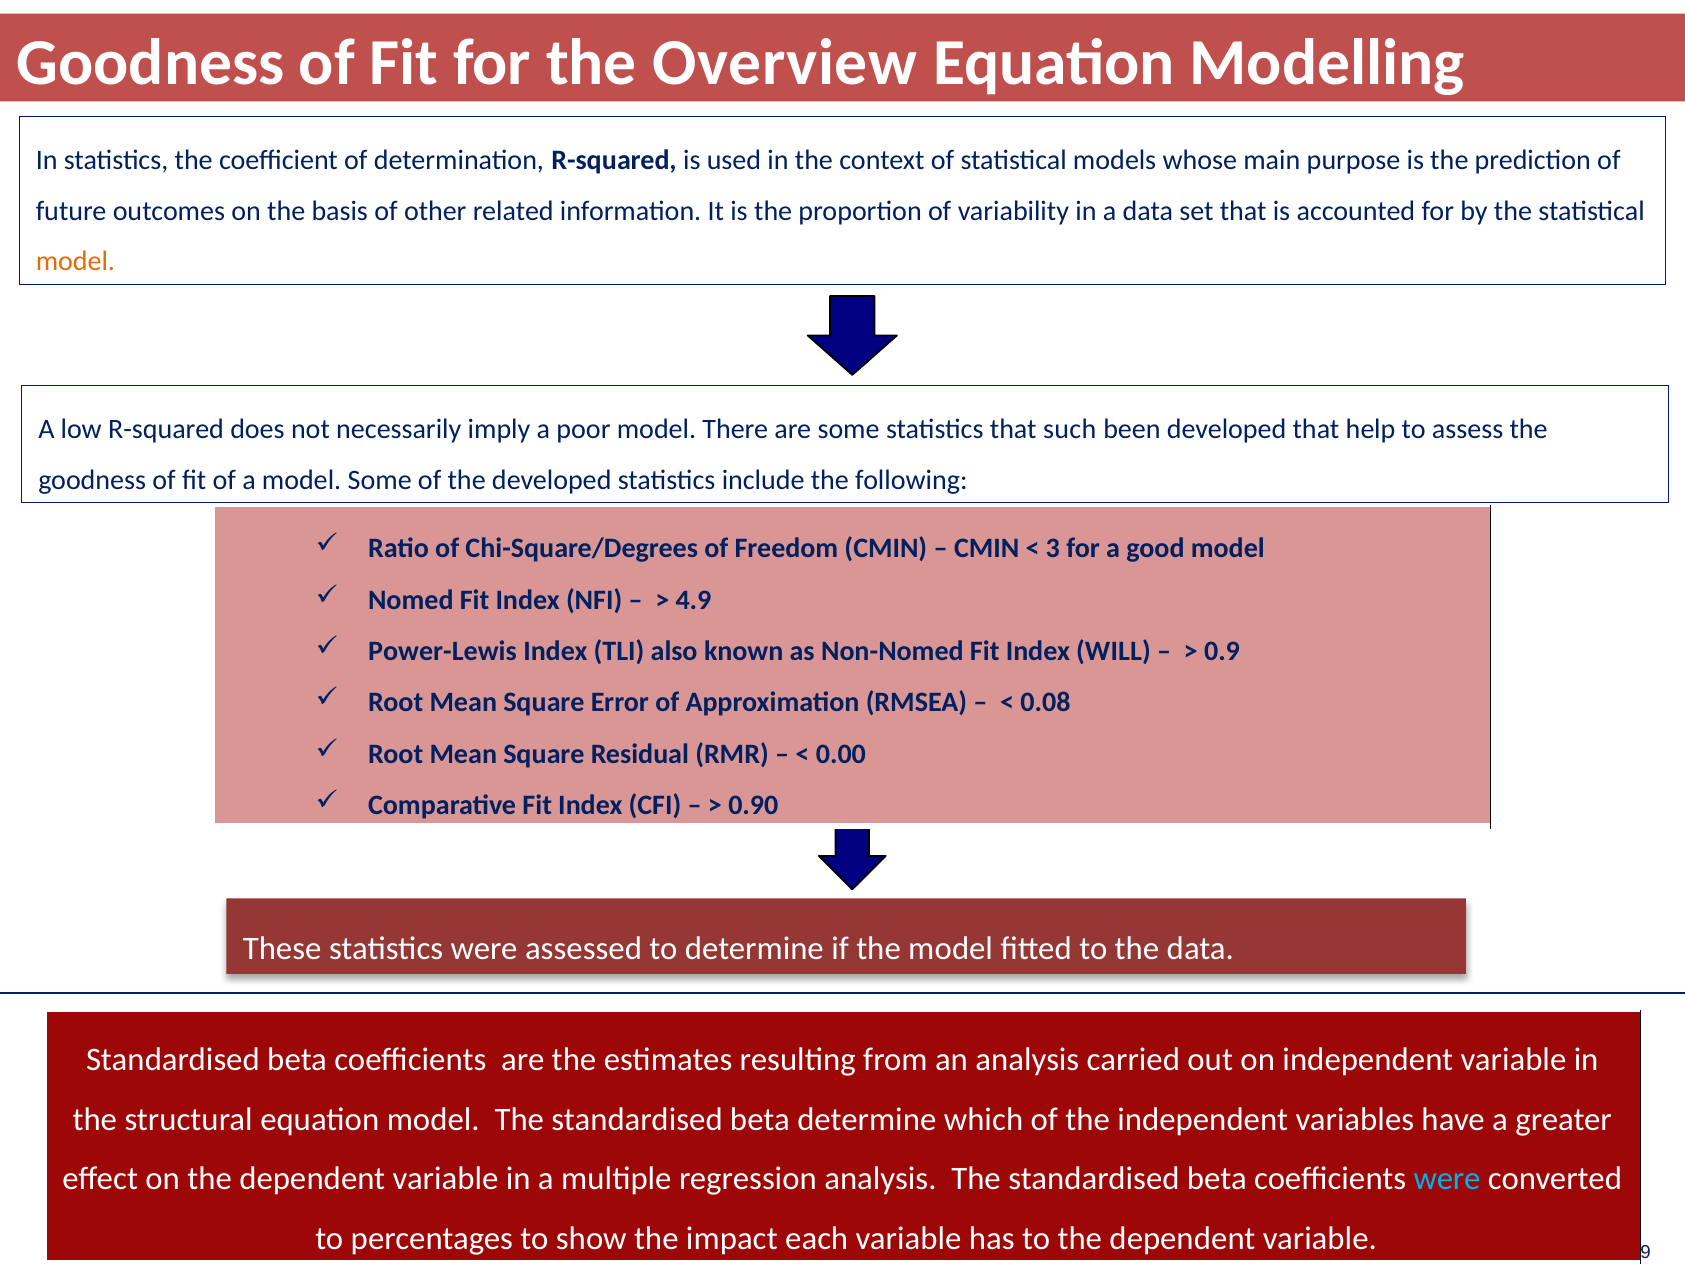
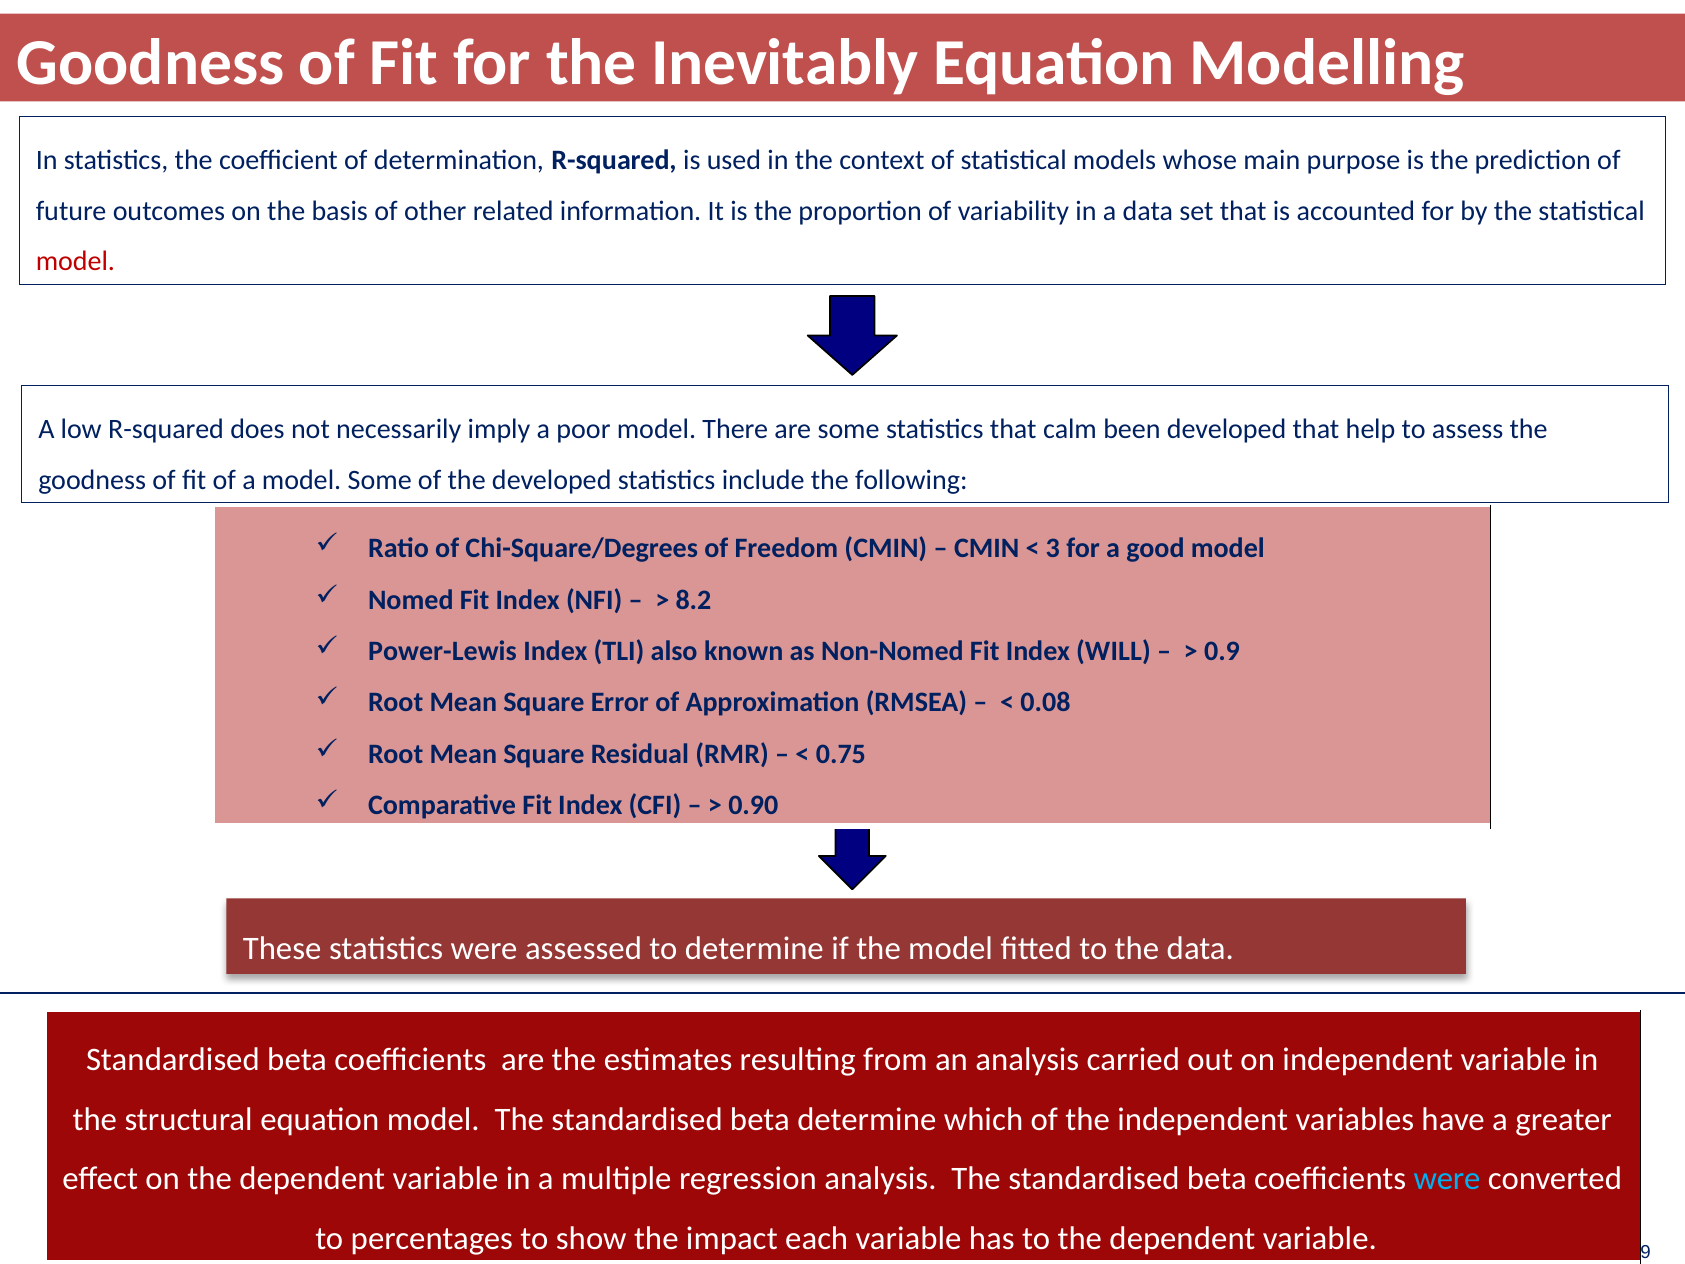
Overview: Overview -> Inevitably (785, 63)
model colour: orange -> red (75, 262)
such: such -> calm (1070, 429)
4.9: 4.9 -> 8.2 (693, 600)
0.00: 0.00 -> 0.75 (841, 754)
